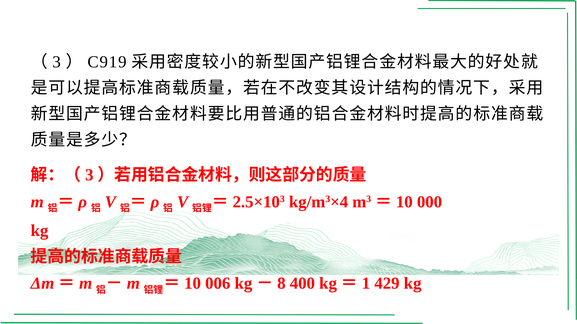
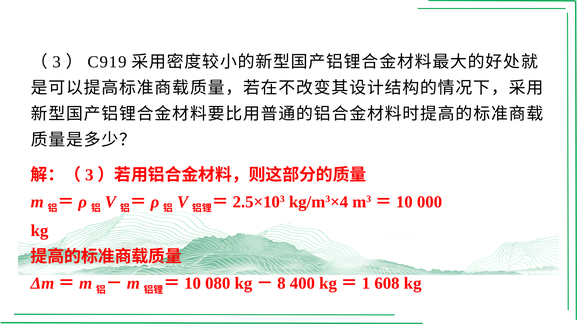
006: 006 -> 080 (218, 284)
429: 429 -> 608 (387, 284)
